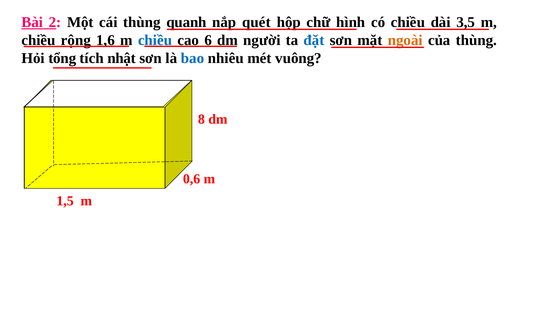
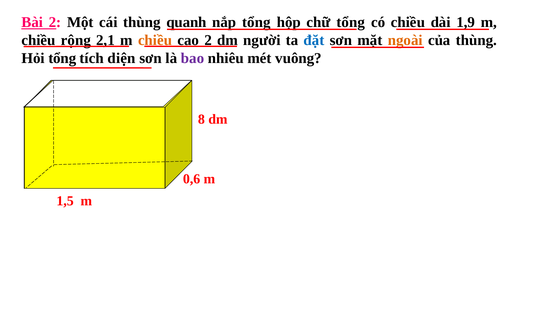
nắp quét: quét -> tổng (256, 22)
chữ hình: hình -> tổng (351, 22)
3,5: 3,5 -> 1,9 (466, 22)
1,6: 1,6 -> 2,1 (105, 40)
chiều colour: blue -> orange (155, 40)
cao 6: 6 -> 2 (208, 40)
nhật: nhật -> diện (122, 58)
bao colour: blue -> purple (193, 58)
